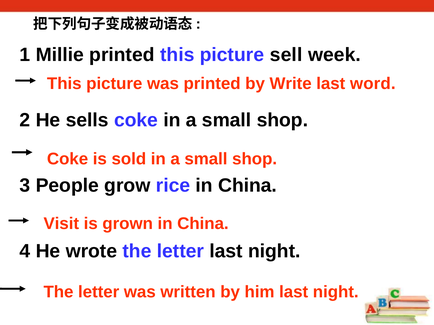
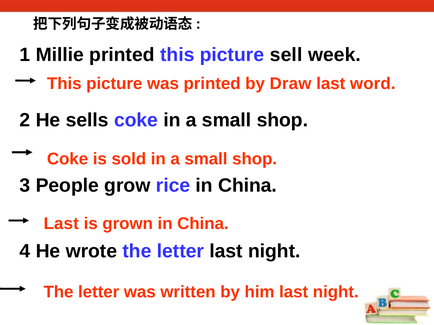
Write: Write -> Draw (291, 84)
Visit: Visit -> Last (61, 224)
